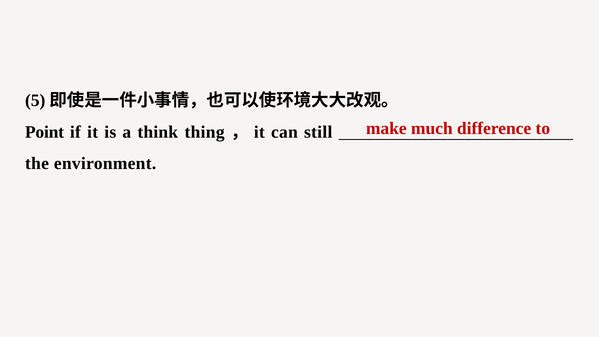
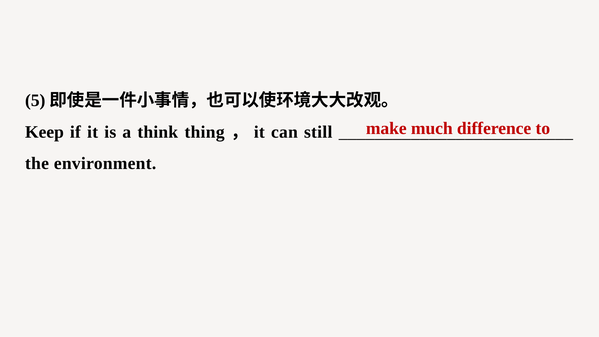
Point: Point -> Keep (44, 132)
